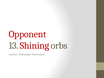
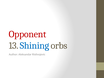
Shining colour: red -> blue (34, 46)
